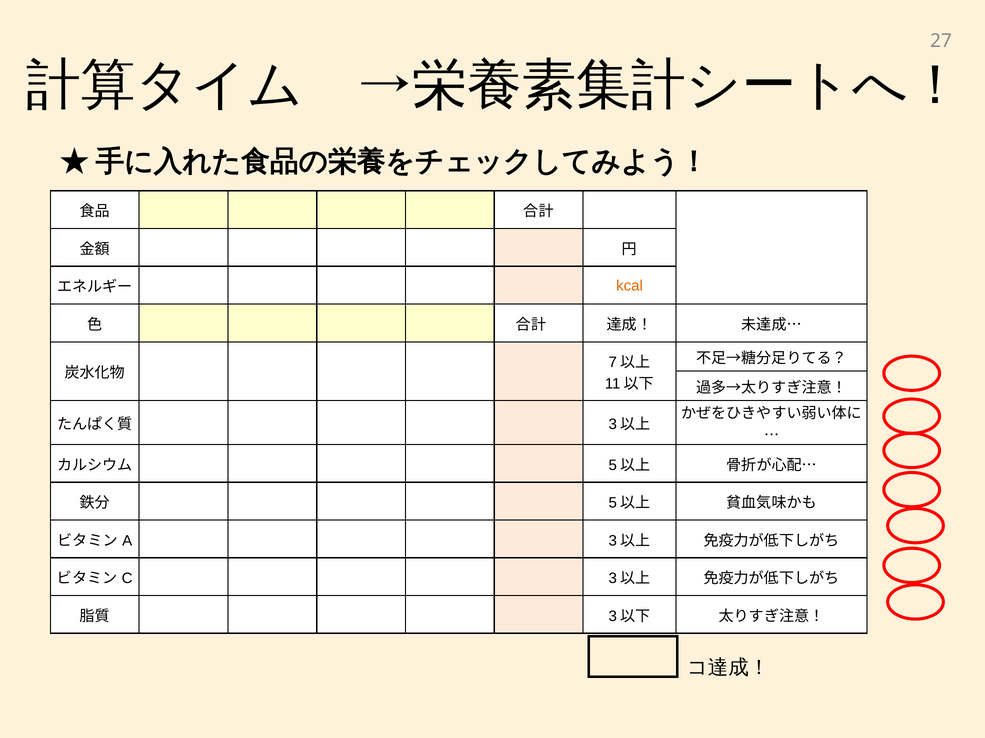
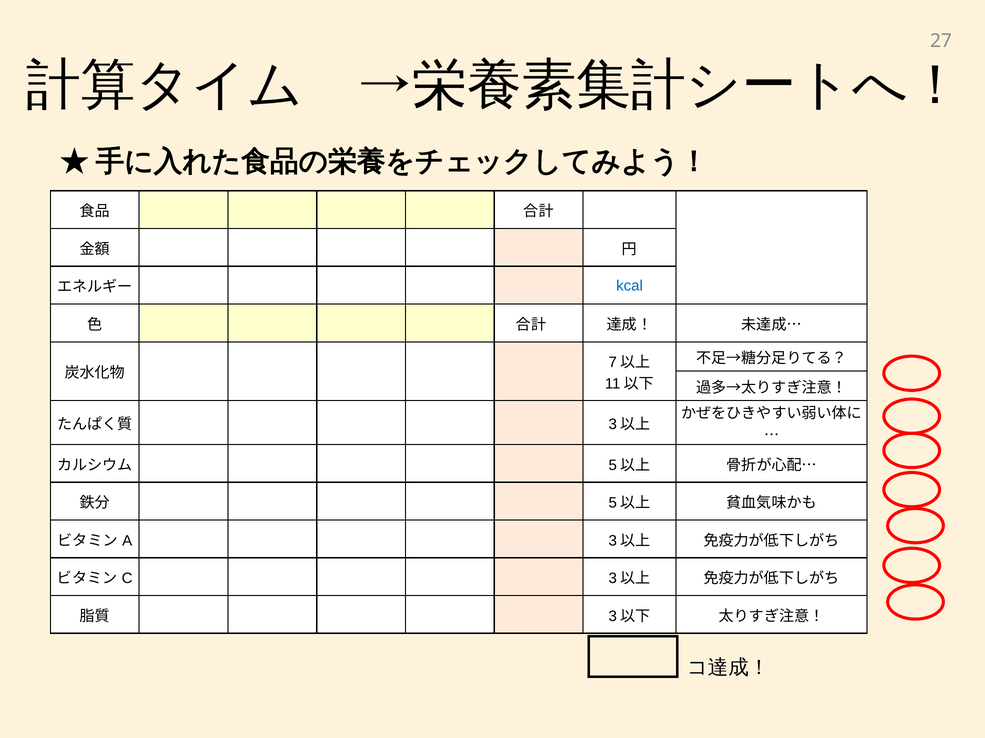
kcal colour: orange -> blue (630, 286)
